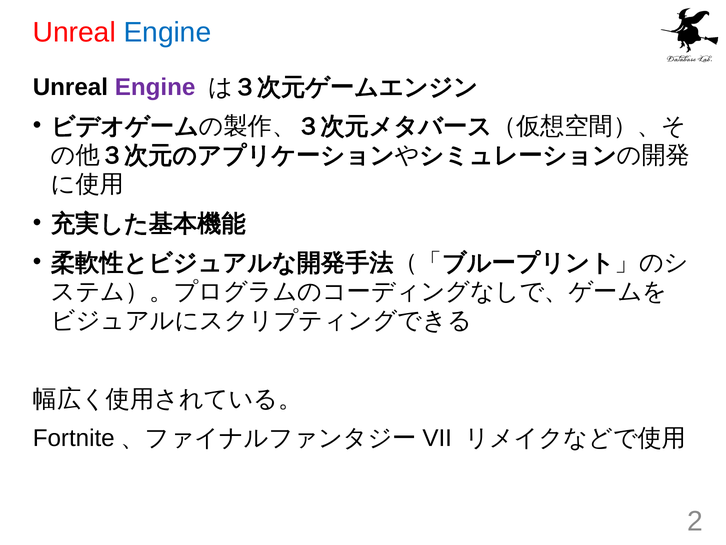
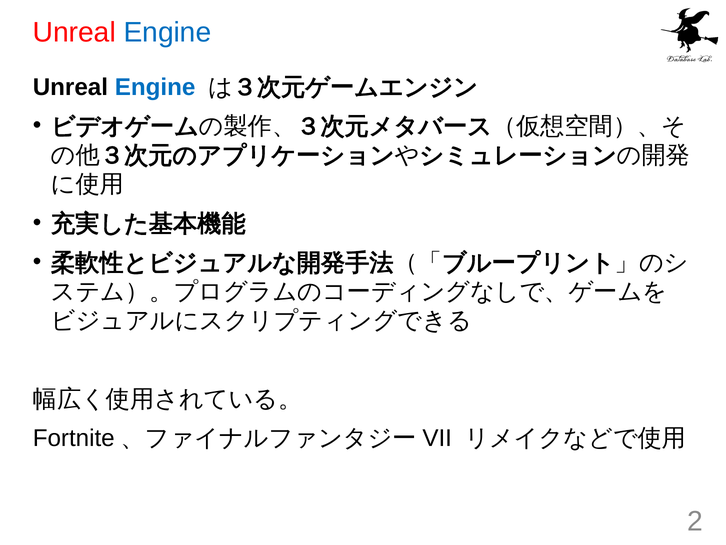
Engine colour: purple -> blue (155, 87)
